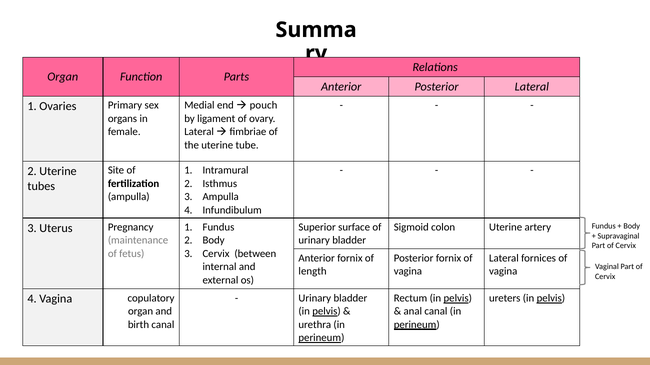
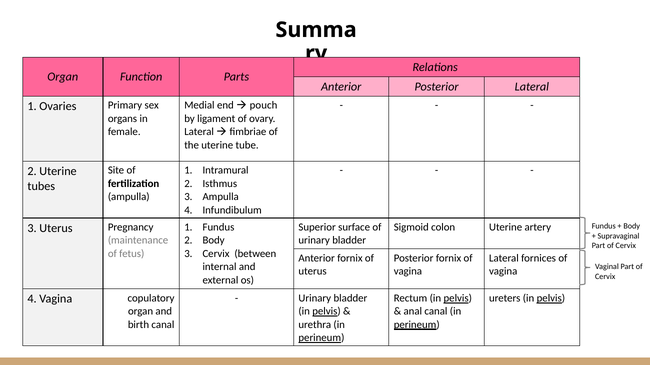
length: length -> uterus (313, 272)
